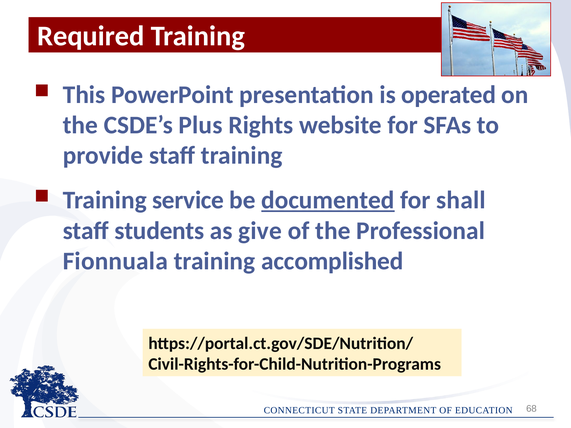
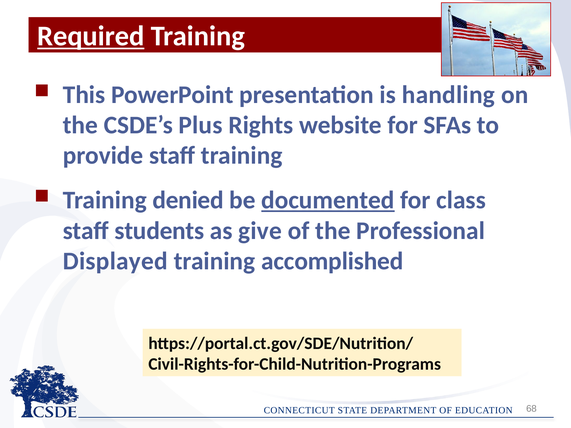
Required underline: none -> present (91, 36)
operated: operated -> handling (448, 95)
service: service -> denied (188, 200)
shall: shall -> class (461, 200)
Fionnuala: Fionnuala -> Displayed (115, 261)
